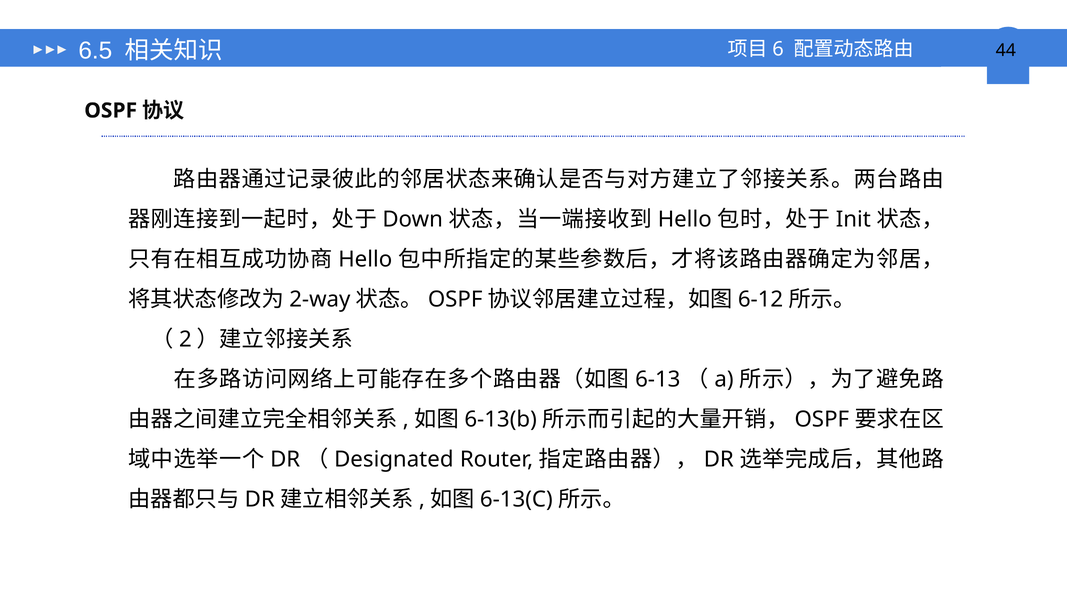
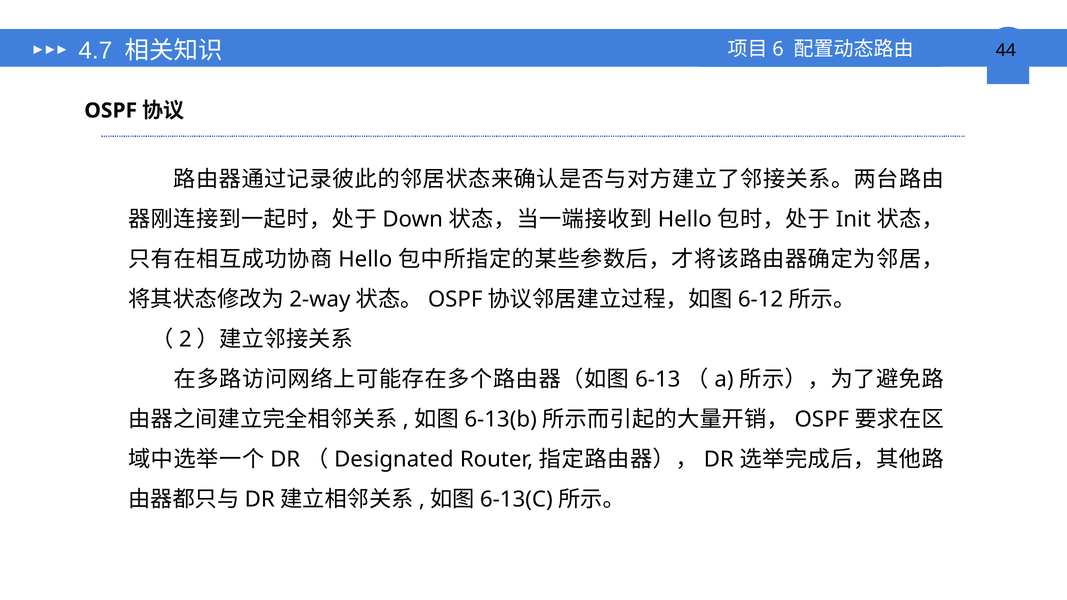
6.5: 6.5 -> 4.7 (95, 51)
